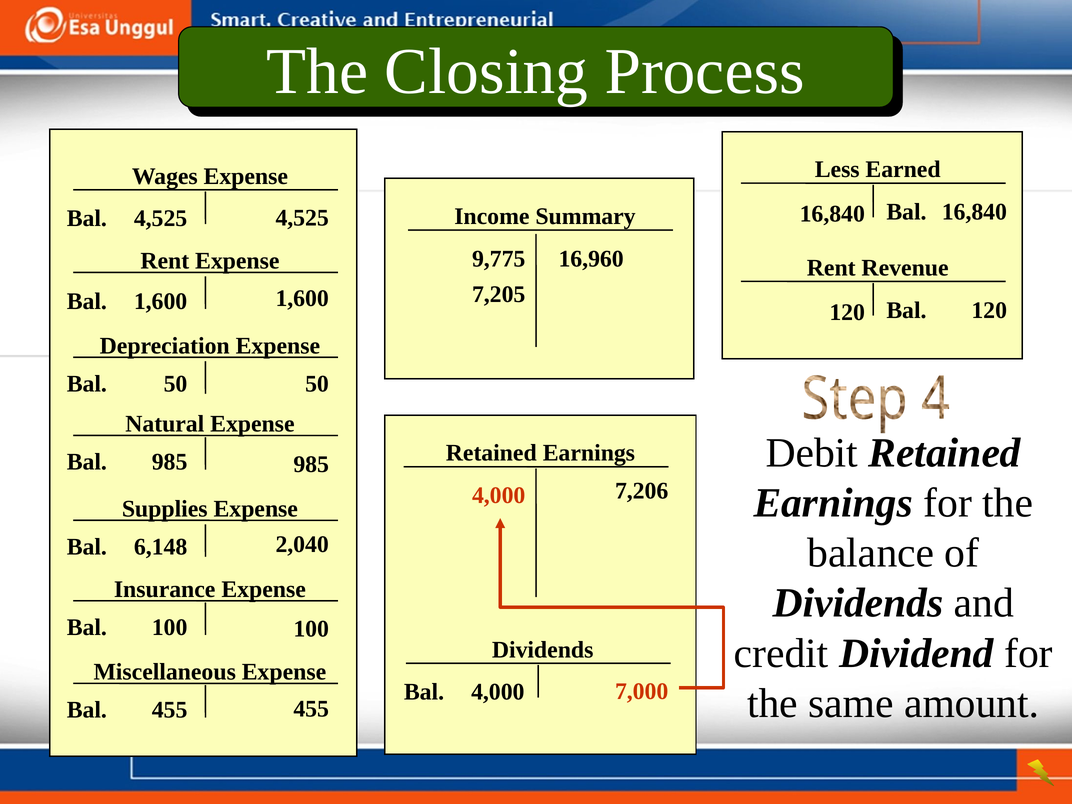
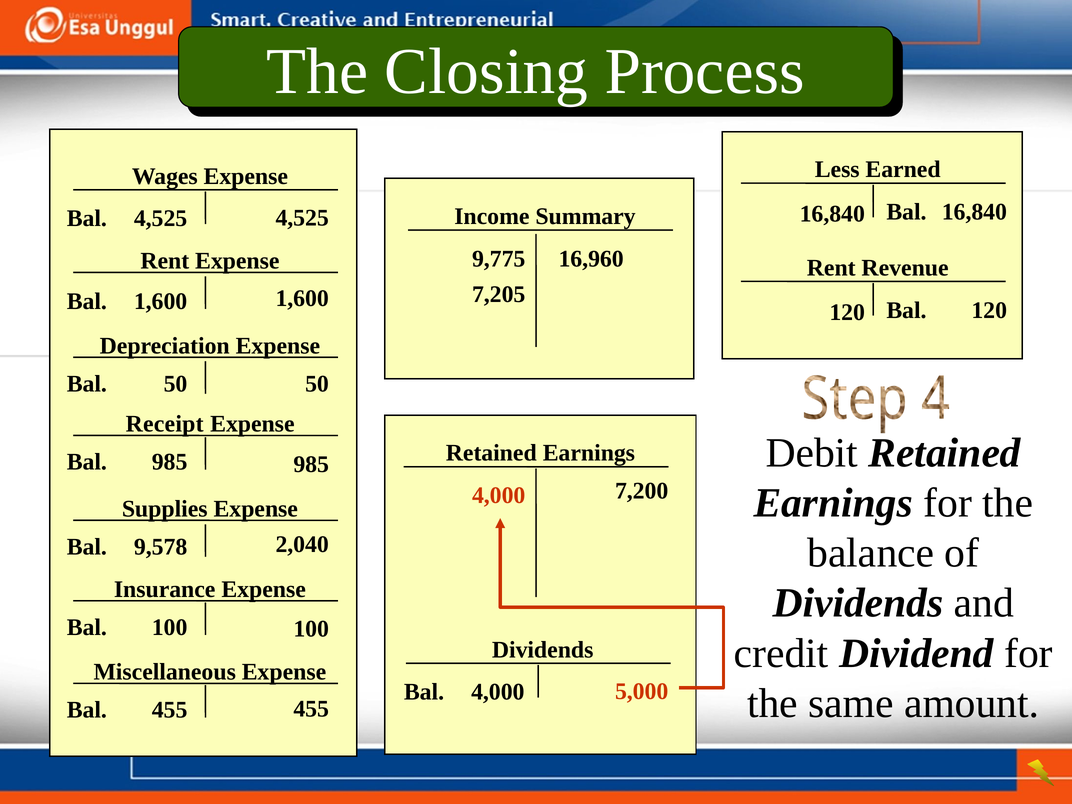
Natural: Natural -> Receipt (165, 424)
7,206: 7,206 -> 7,200 (642, 491)
6,148: 6,148 -> 9,578 (161, 547)
7,000: 7,000 -> 5,000 (642, 691)
